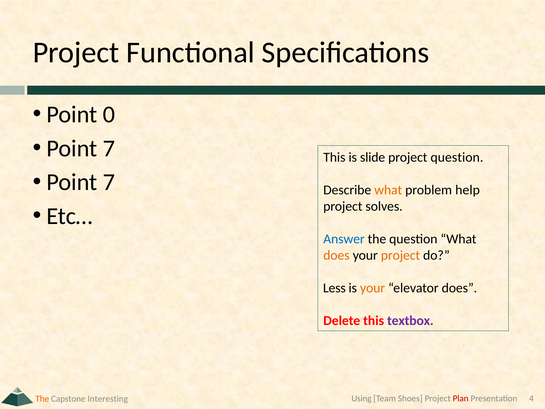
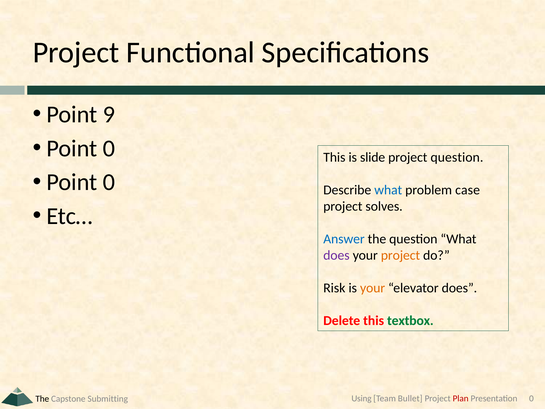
0: 0 -> 9 (109, 114)
7: 7 -> 0 (109, 148)
7: 7 -> 0 (109, 182)
what colour: orange -> blue (388, 190)
help: help -> case (468, 190)
does colour: orange -> purple (336, 255)
Less: Less -> Risk (334, 288)
textbox colour: purple -> green (410, 321)
Shoes: Shoes -> Bullet (410, 398)
Presentation 4: 4 -> 0 (531, 398)
The colour: orange -> black (42, 398)
Interesting: Interesting -> Submitting (108, 398)
